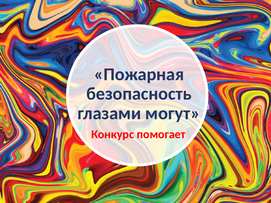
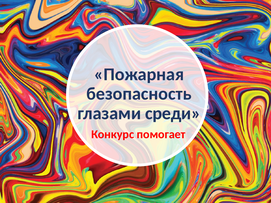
могут: могут -> среди (173, 113)
